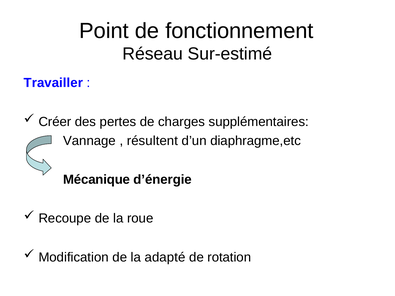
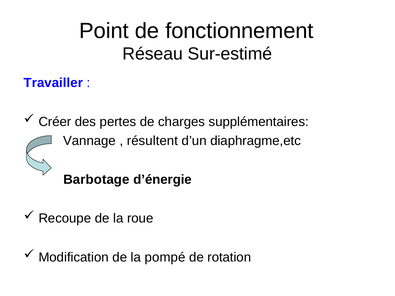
Mécanique: Mécanique -> Barbotage (96, 180)
adapté: adapté -> pompé (165, 257)
